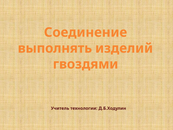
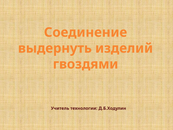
выполнять: выполнять -> выдернуть (55, 48)
